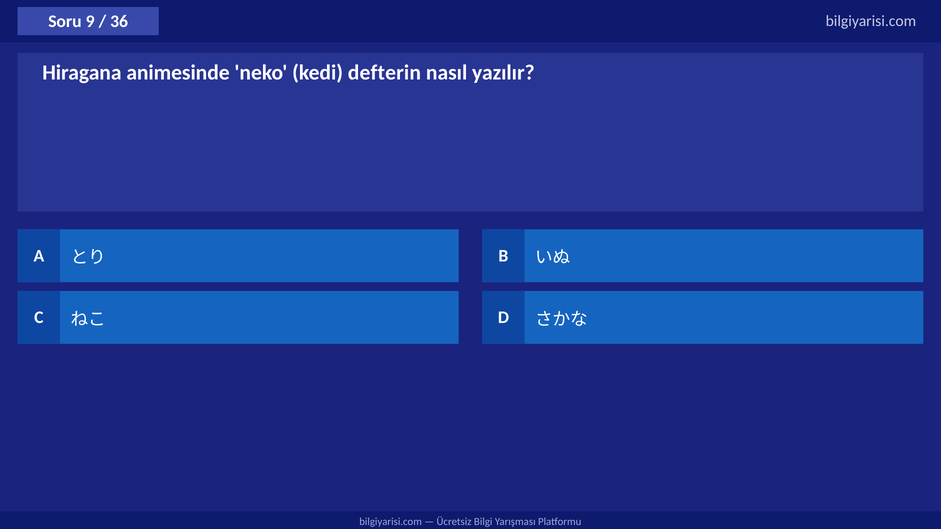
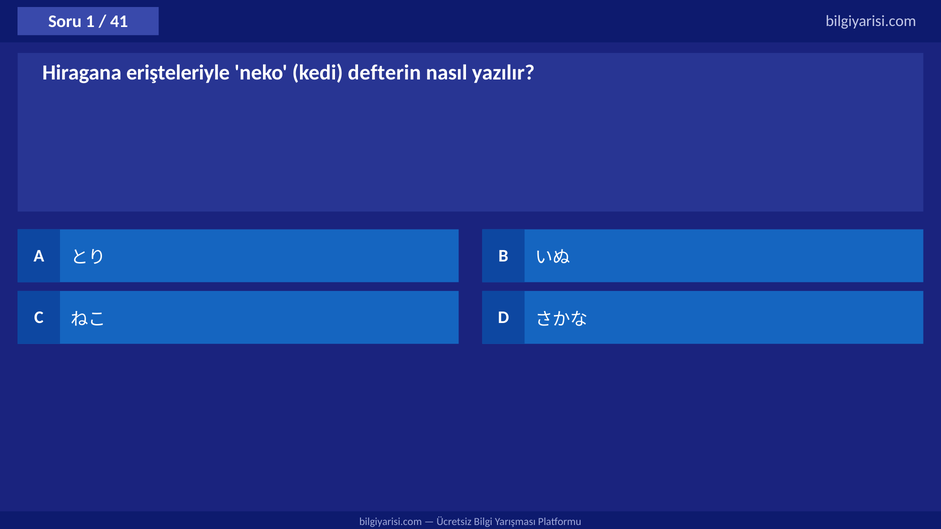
9: 9 -> 1 (90, 22)
36: 36 -> 41 (119, 22)
animesinde: animesinde -> erişteleriyle (178, 72)
